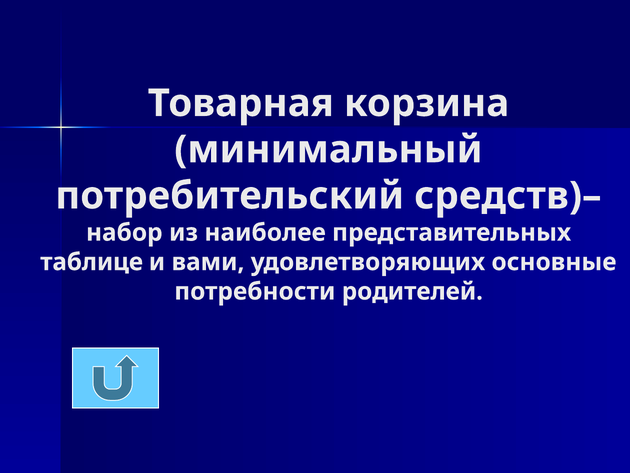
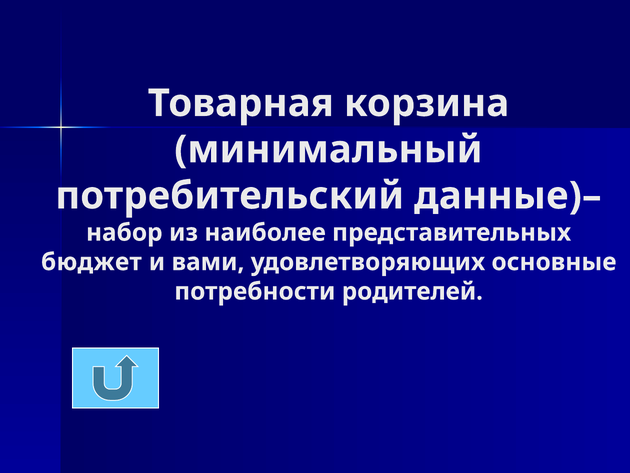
средств)–: средств)– -> данные)– (508, 196)
таблице: таблице -> бюджет (91, 262)
